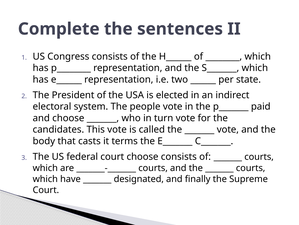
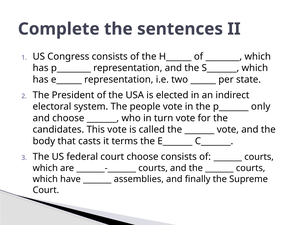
paid: paid -> only (261, 106)
designated: designated -> assemblies (139, 178)
